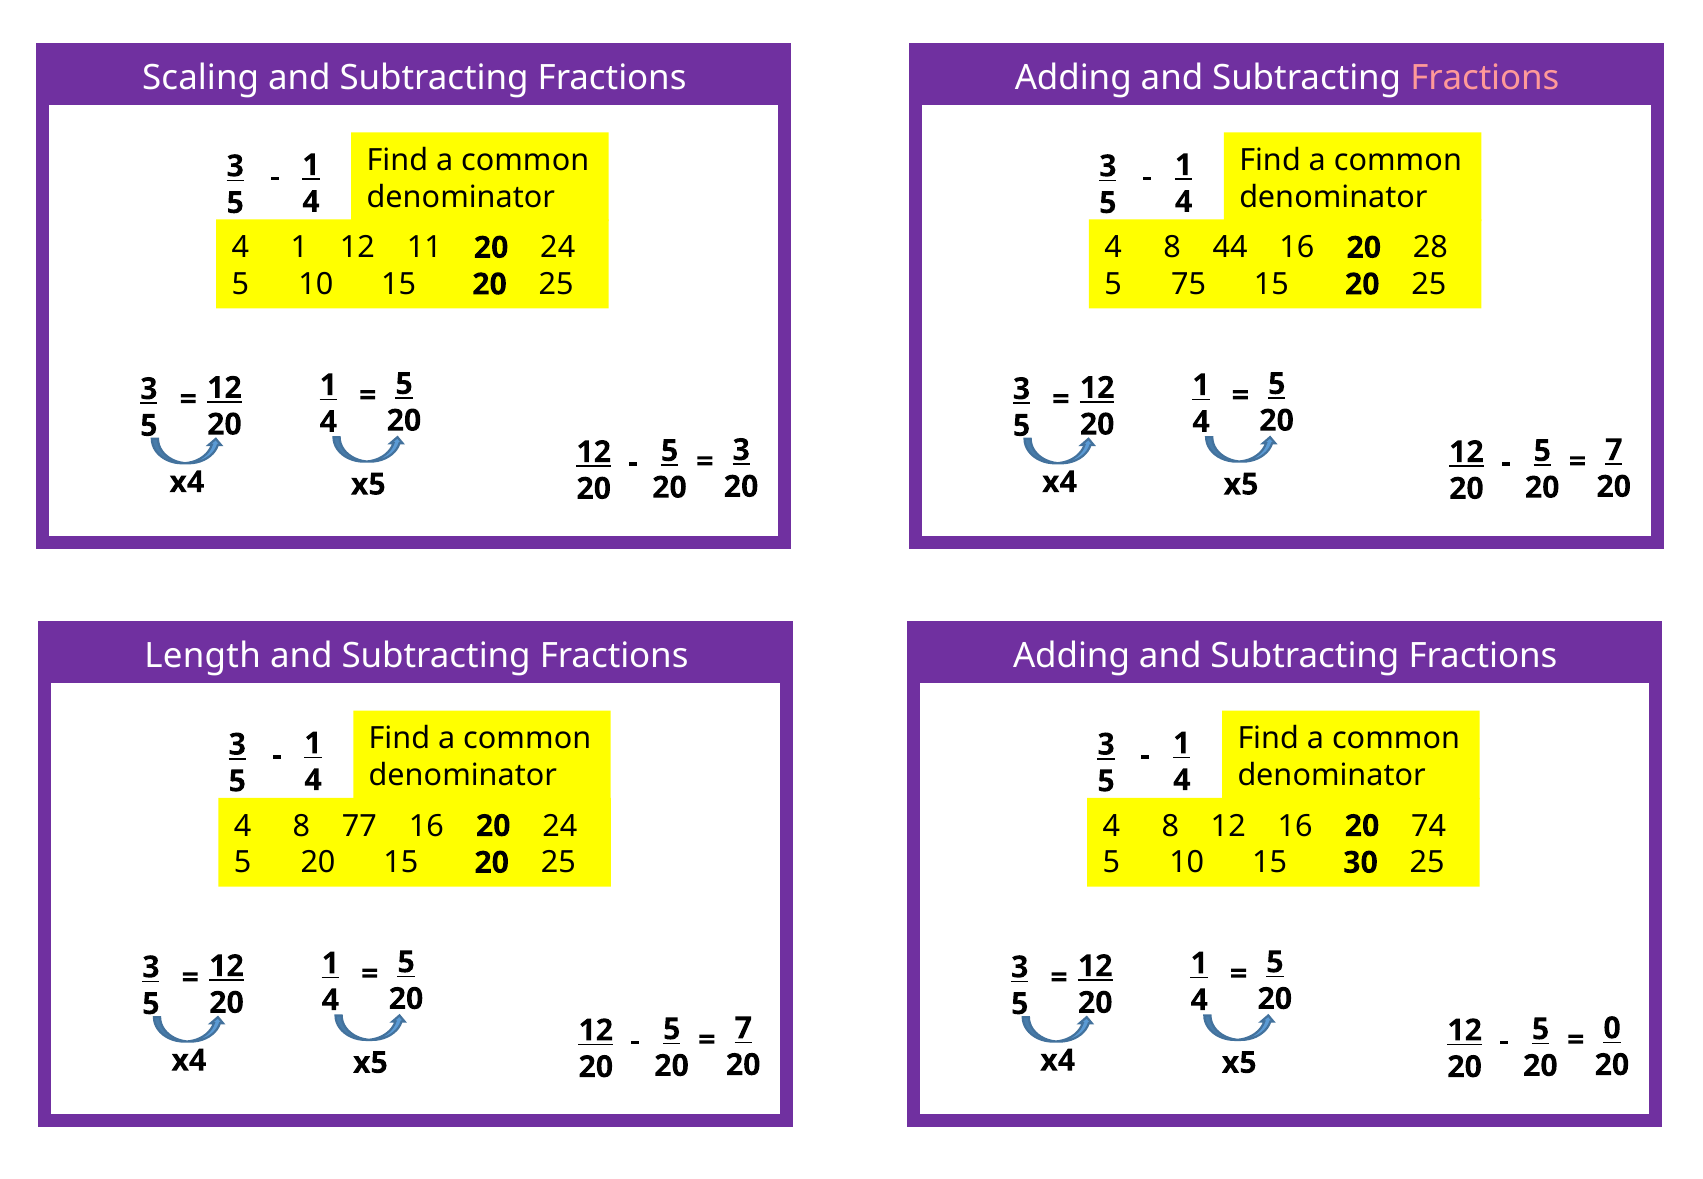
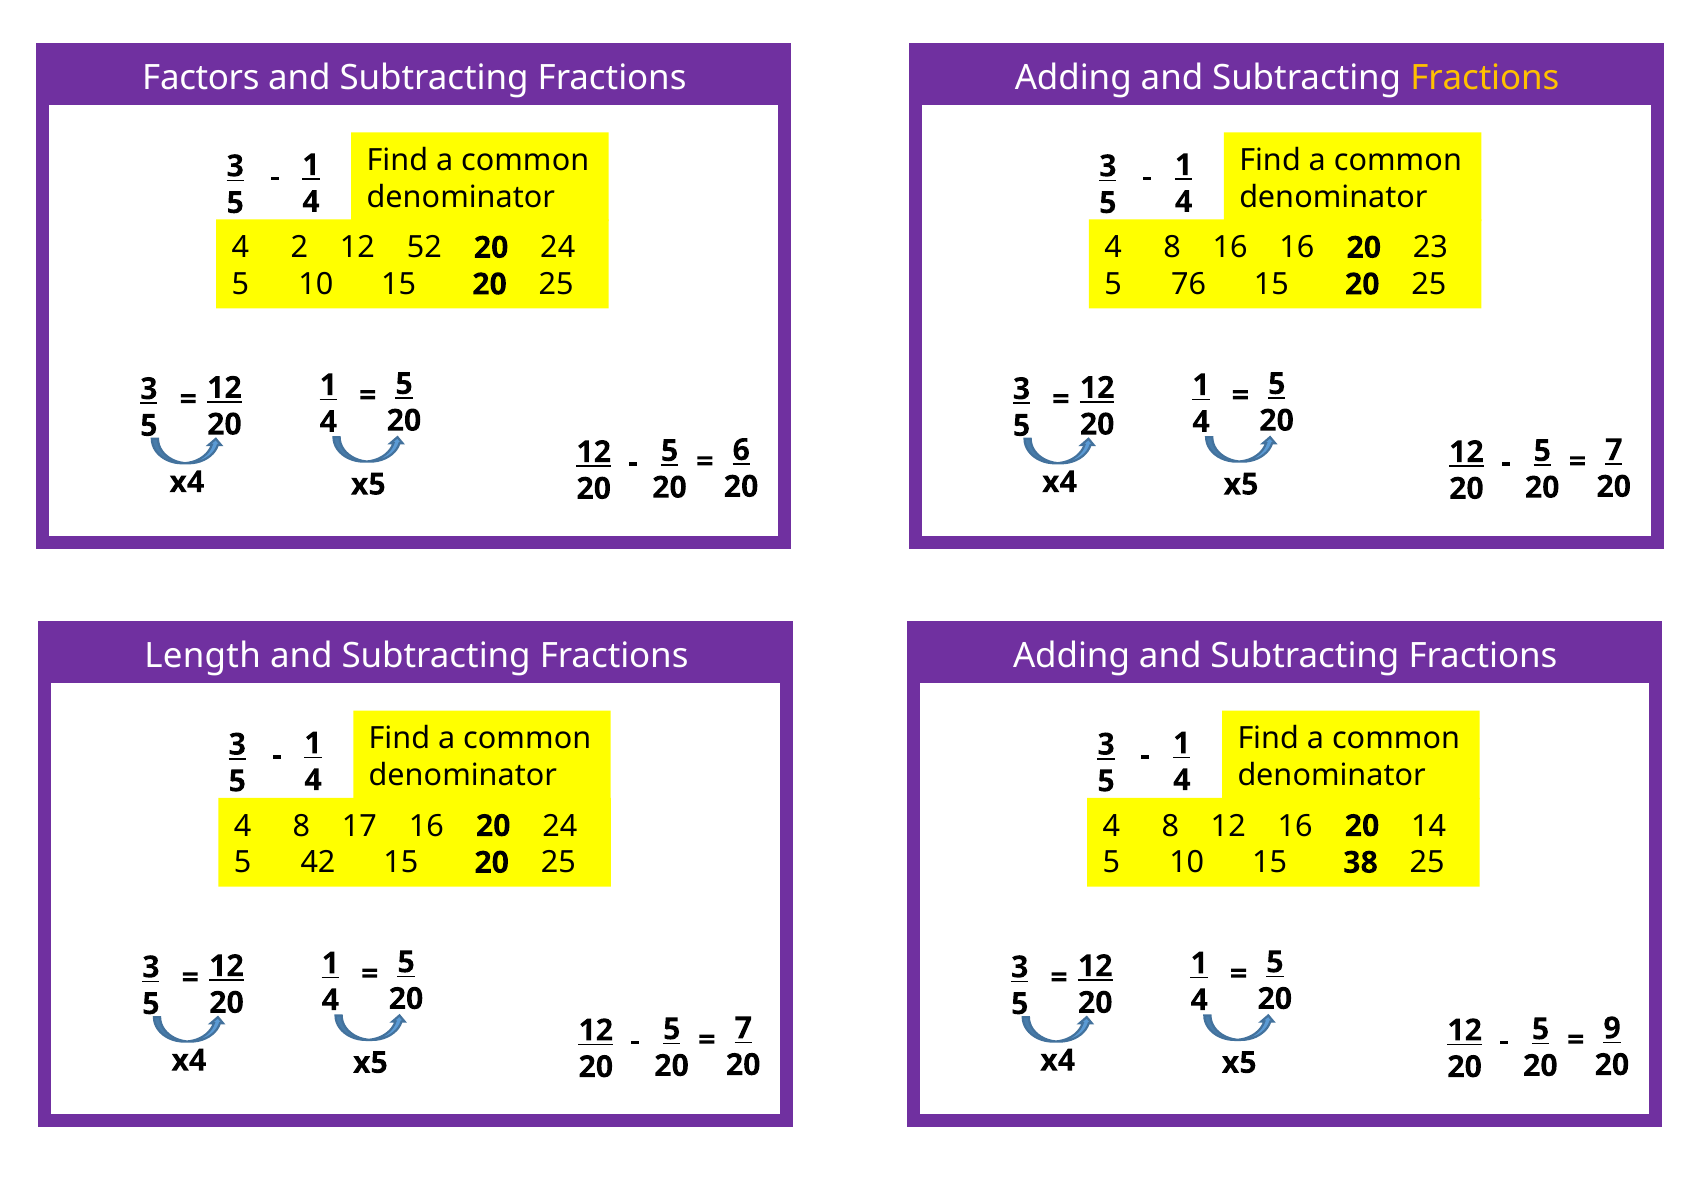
Scaling: Scaling -> Factors (201, 78)
Fractions colour: pink -> yellow (1485, 78)
4 1: 1 -> 2 (299, 248)
11: 11 -> 52 (424, 248)
8 44: 44 -> 16 (1230, 248)
28: 28 -> 23 (1430, 248)
75: 75 -> 76 (1189, 284)
3: 3 -> 6 (741, 450)
77: 77 -> 17 (359, 826)
74: 74 -> 14 (1429, 826)
20: 20 -> 42 (318, 863)
30: 30 -> 38 (1361, 863)
0: 0 -> 9 (1612, 1028)
